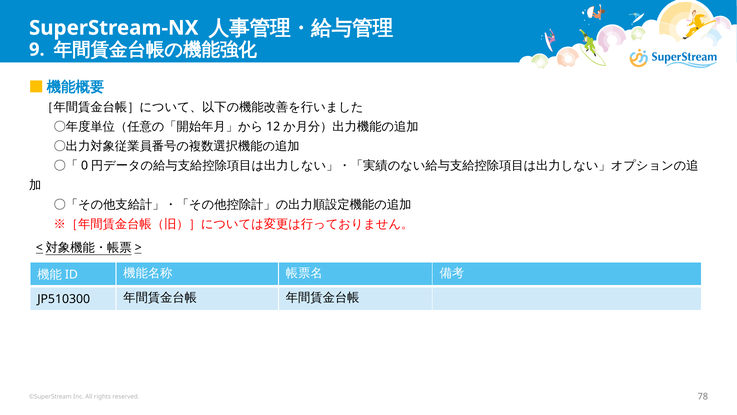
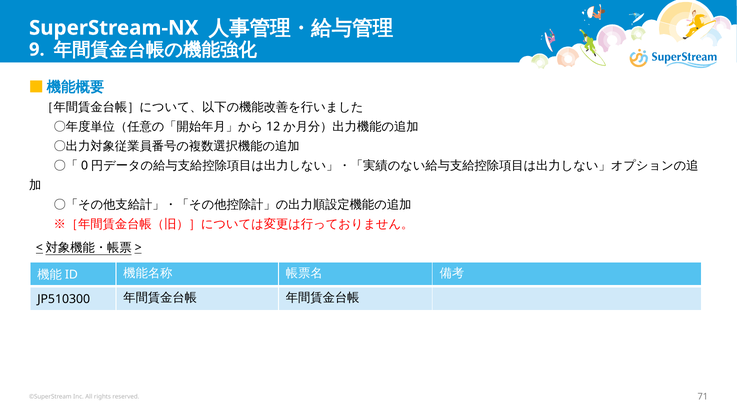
78: 78 -> 71 (703, 396)
